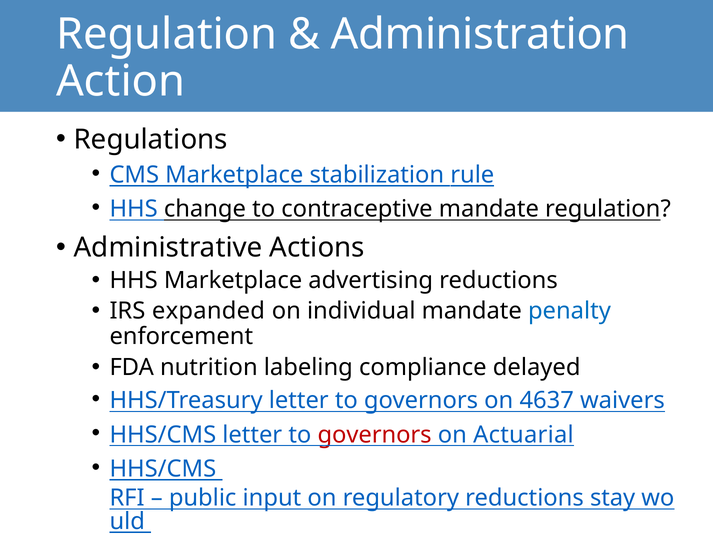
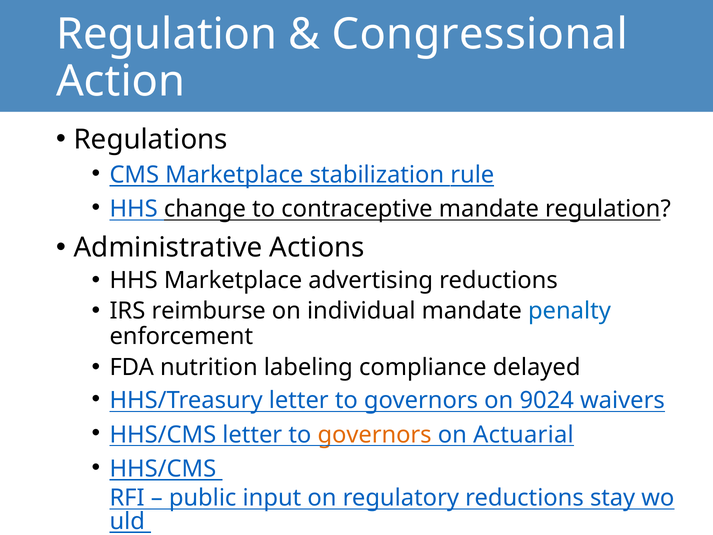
Administration: Administration -> Congressional (480, 34)
expanded: expanded -> reimburse (209, 311)
4637: 4637 -> 9024 (547, 400)
governors colour: red -> orange (375, 435)
